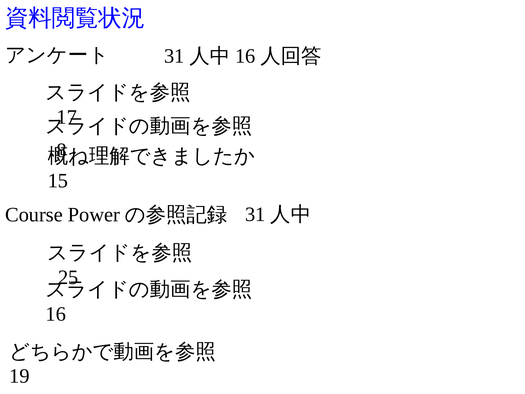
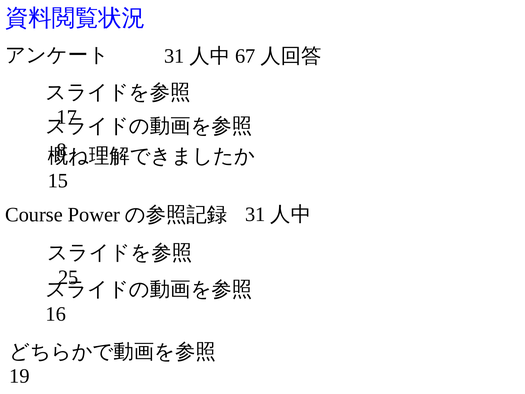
16: 16 -> 67 (245, 56)
